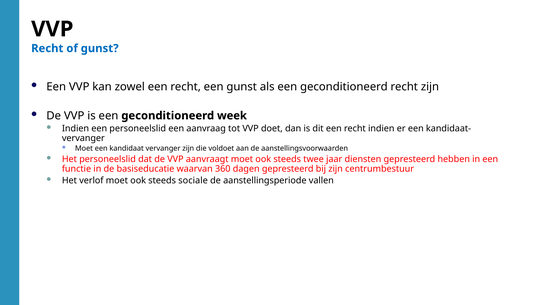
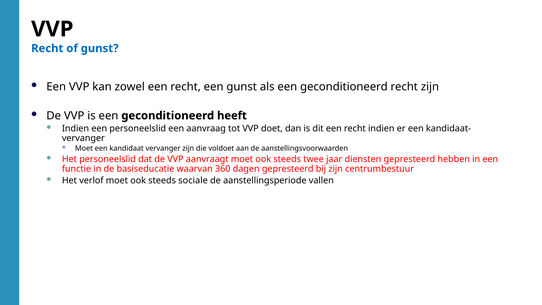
week: week -> heeft (232, 116)
